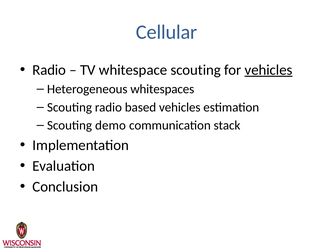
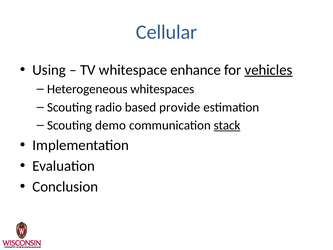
Radio: Radio -> Using (49, 70)
whitespace scouting: scouting -> enhance (196, 70)
based vehicles: vehicles -> provide (180, 107)
stack underline: none -> present (227, 125)
